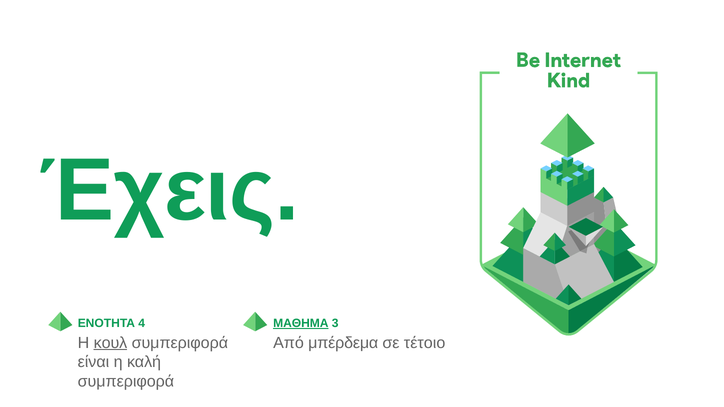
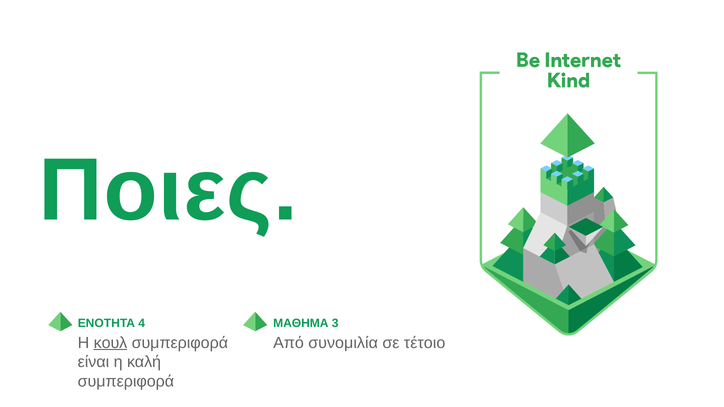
Έχεις: Έχεις -> Ποιες (168, 191)
ΜΑΘΗΜΑ underline: present -> none (301, 324)
μπέρδεμα: μπέρδεμα -> συνομιλία (343, 343)
